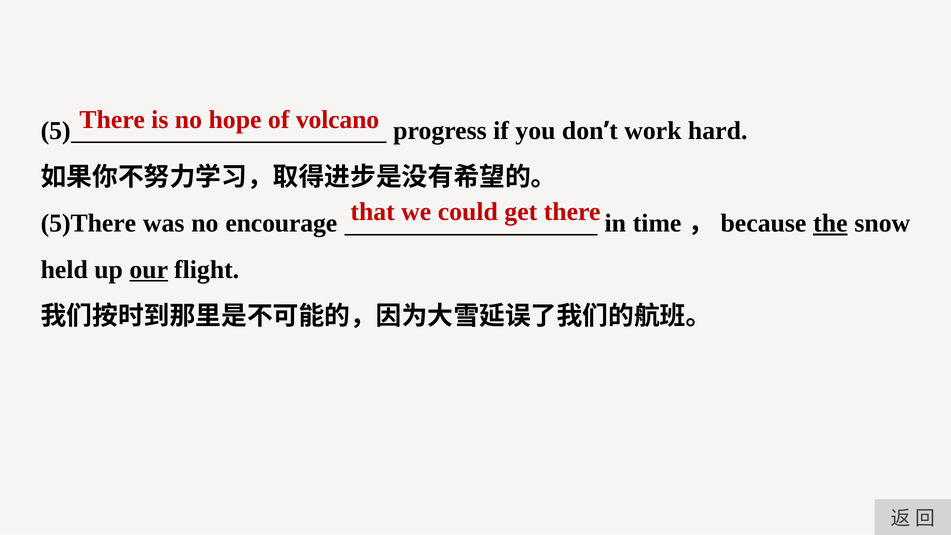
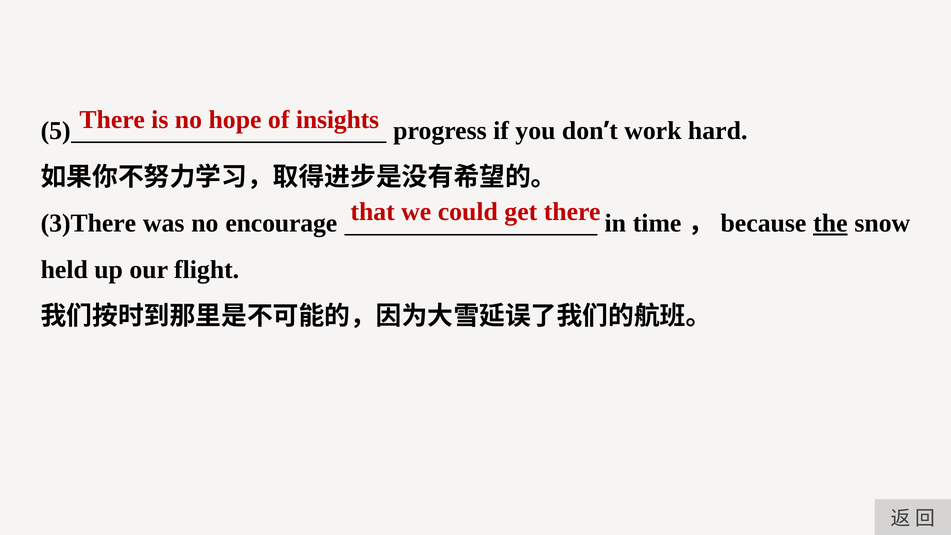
volcano: volcano -> insights (338, 120)
5)There: 5)There -> 3)There (88, 223)
our underline: present -> none (149, 270)
